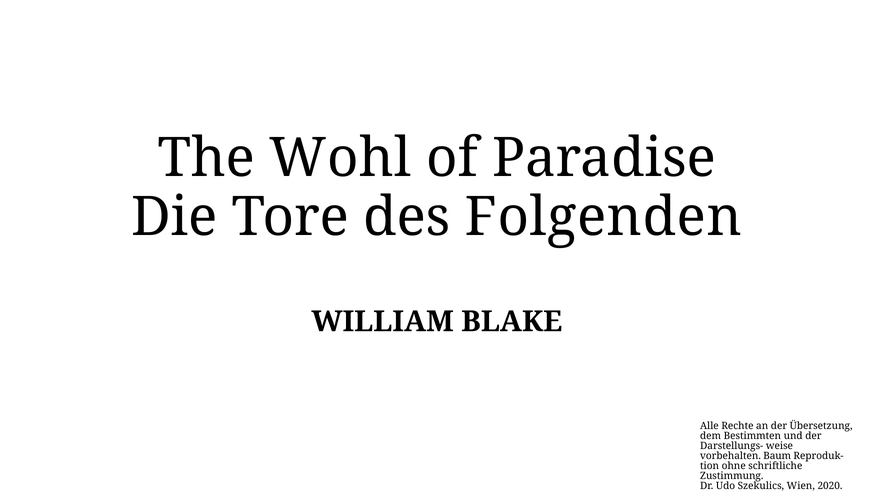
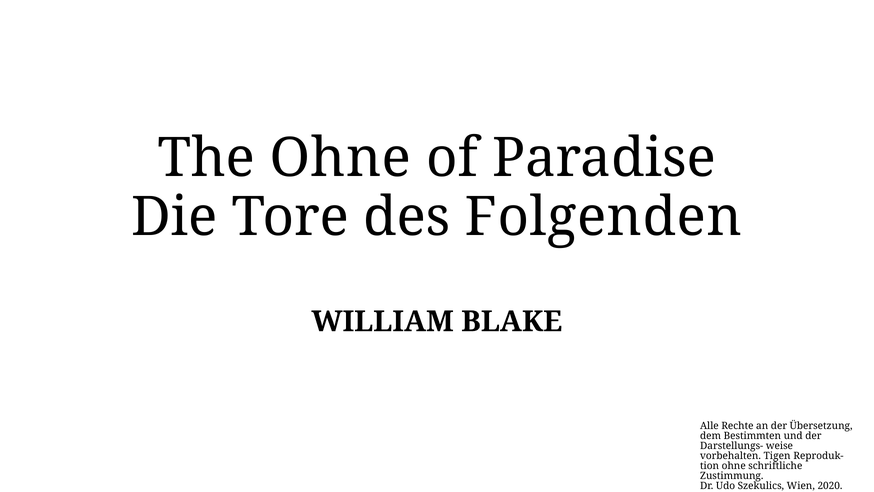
The Wohl: Wohl -> Ohne (340, 158)
Baum: Baum -> Tigen (777, 455)
